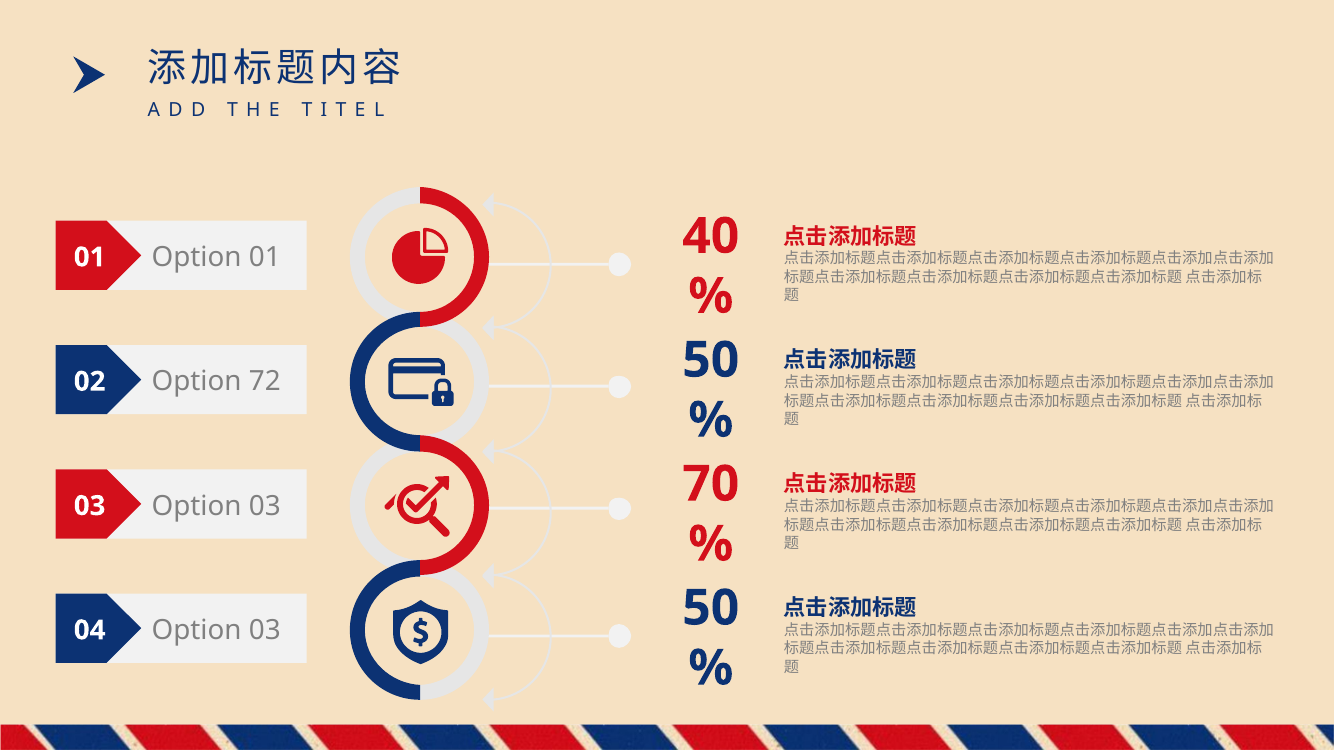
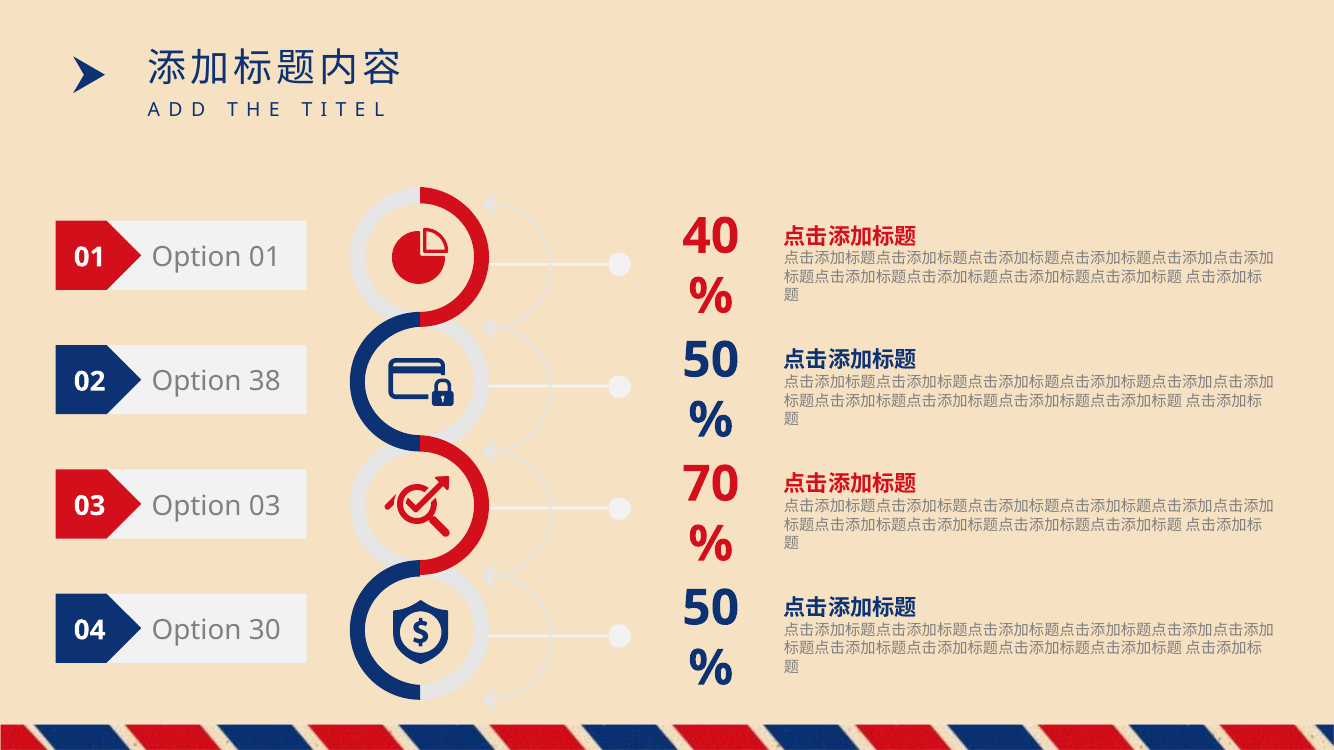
72: 72 -> 38 (265, 382)
03: 03 -> 30 (265, 631)
